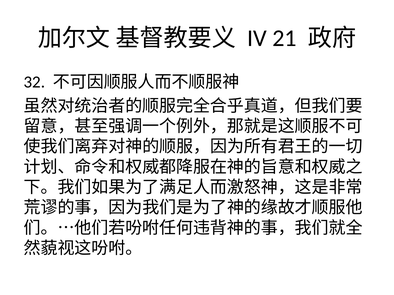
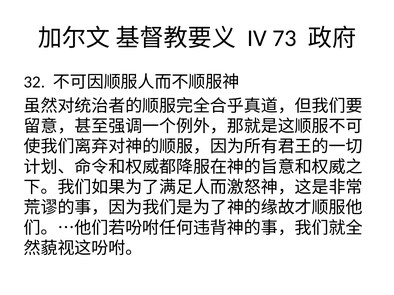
21: 21 -> 73 (284, 38)
